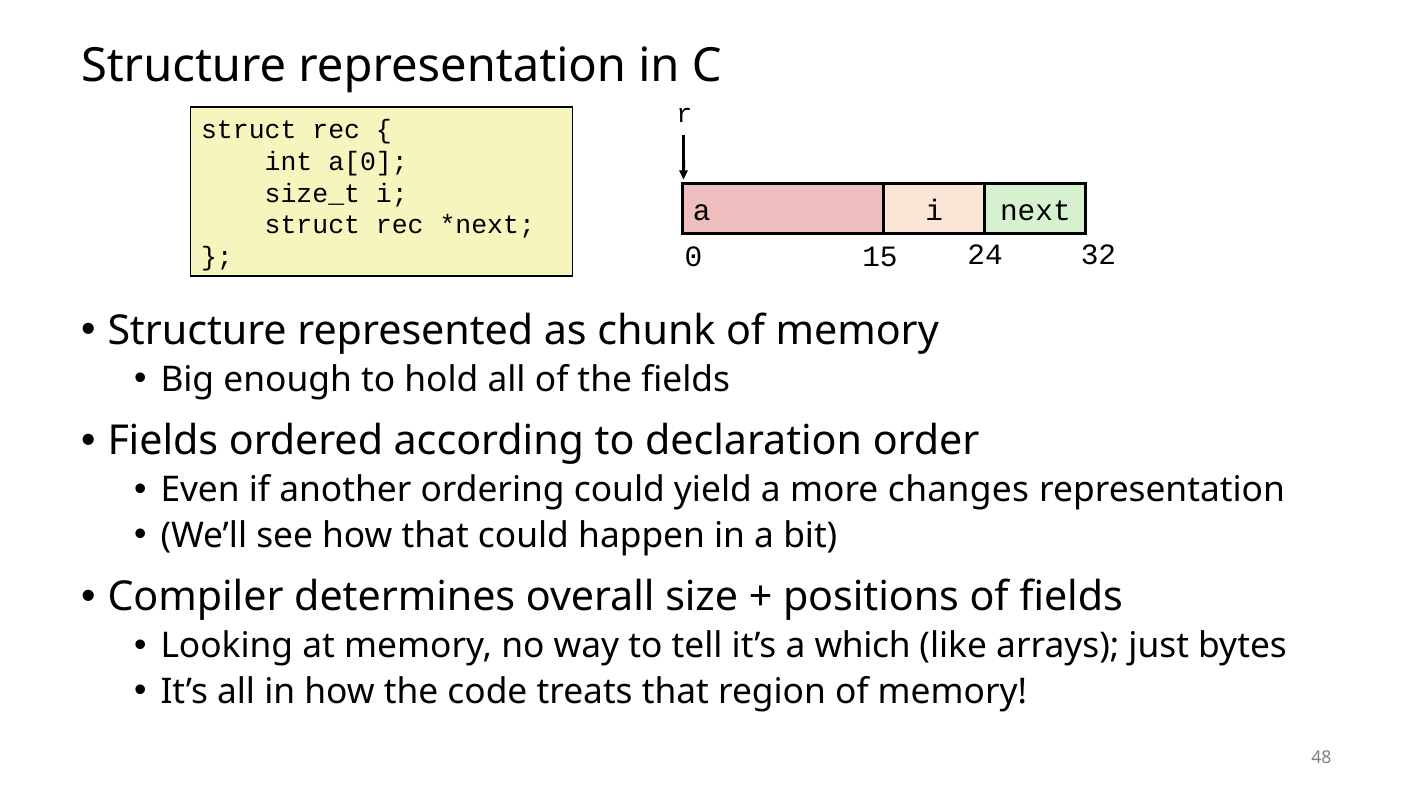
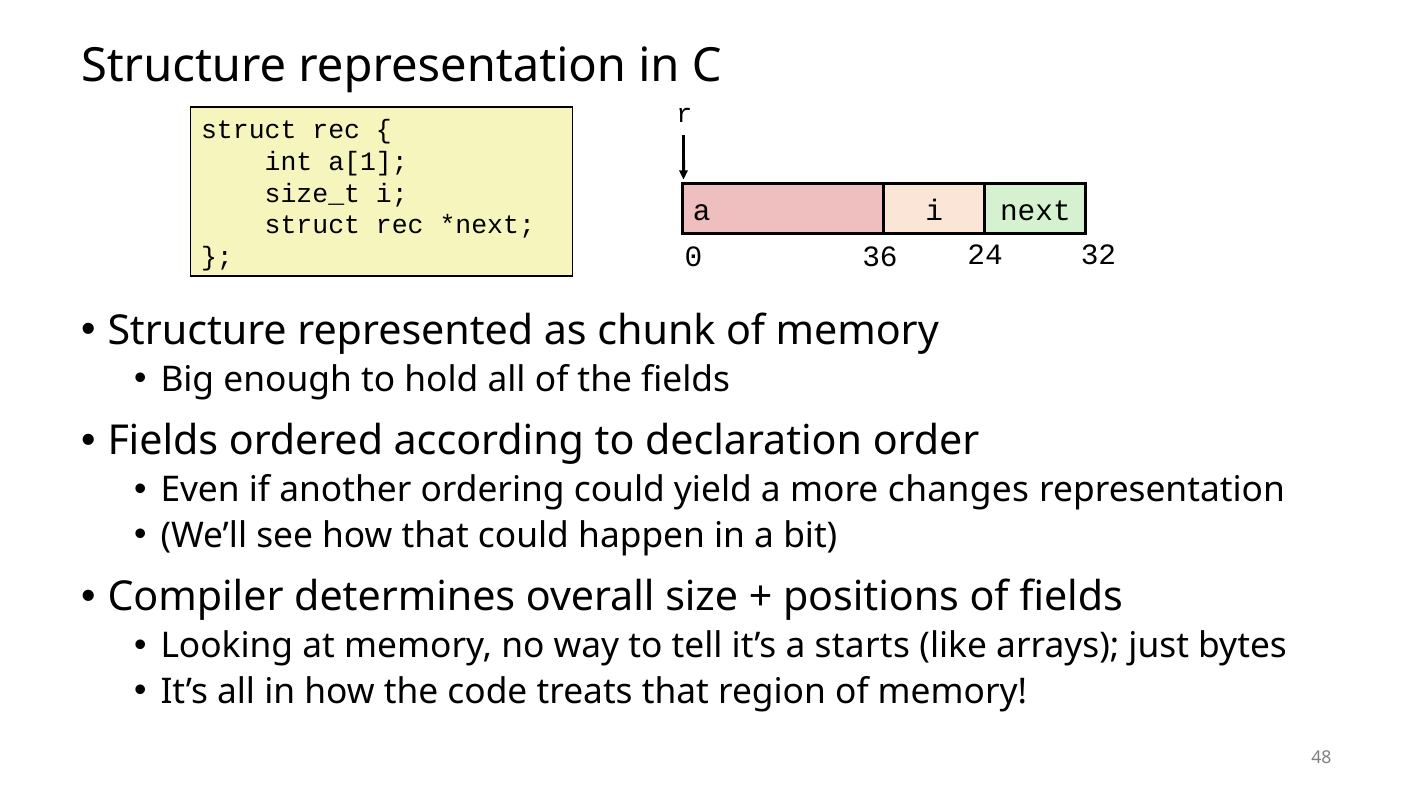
a[0: a[0 -> a[1 (368, 162)
15: 15 -> 36 (880, 257)
which: which -> starts (862, 646)
